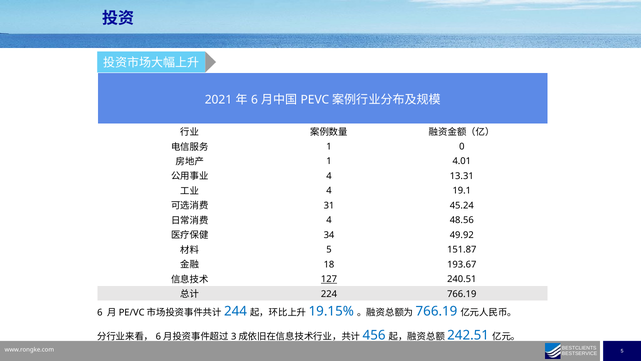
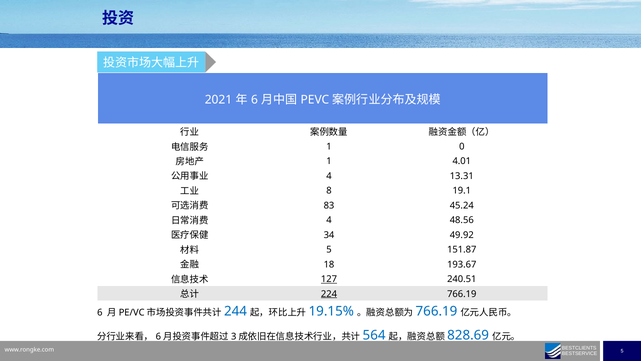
4: 4 -> 8 (329, 190)
31: 31 -> 83 (329, 205)
224 underline: none -> present (329, 294)
456: 456 -> 564 (374, 335)
242.51: 242.51 -> 828.69 (468, 335)
